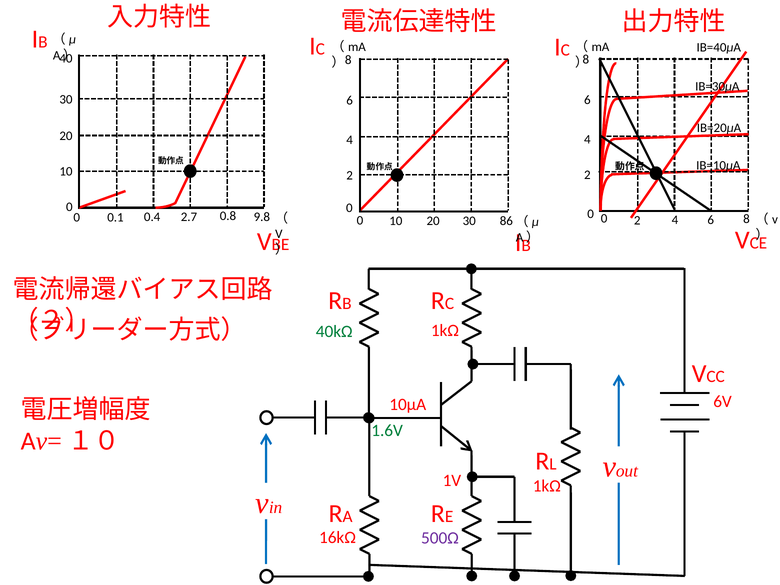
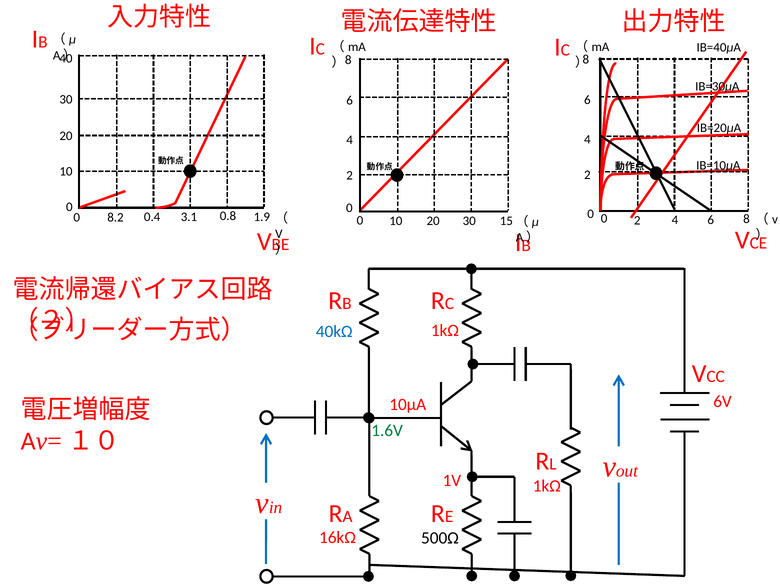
2.7: 2.7 -> 3.1 (189, 217)
9.8: 9.8 -> 1.9 (262, 217)
0.1: 0.1 -> 8.2 (115, 217)
86: 86 -> 15 (506, 221)
40kΩ colour: green -> blue (334, 332)
500Ω colour: purple -> black (440, 538)
